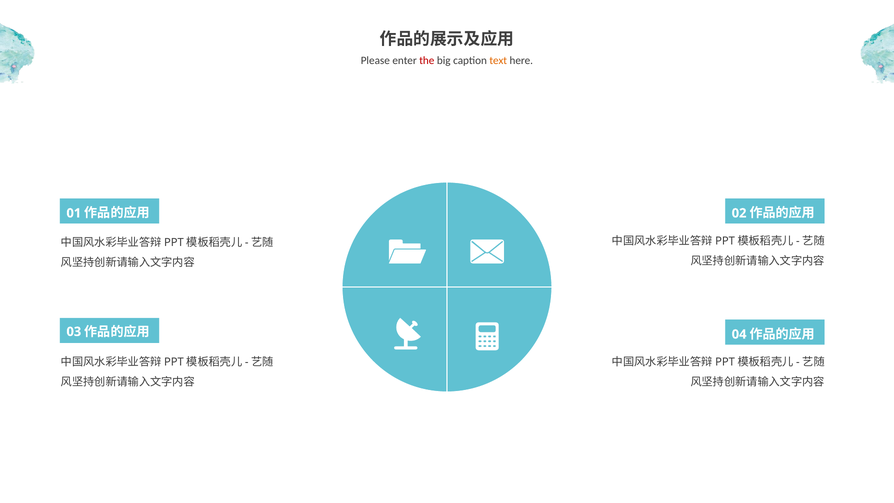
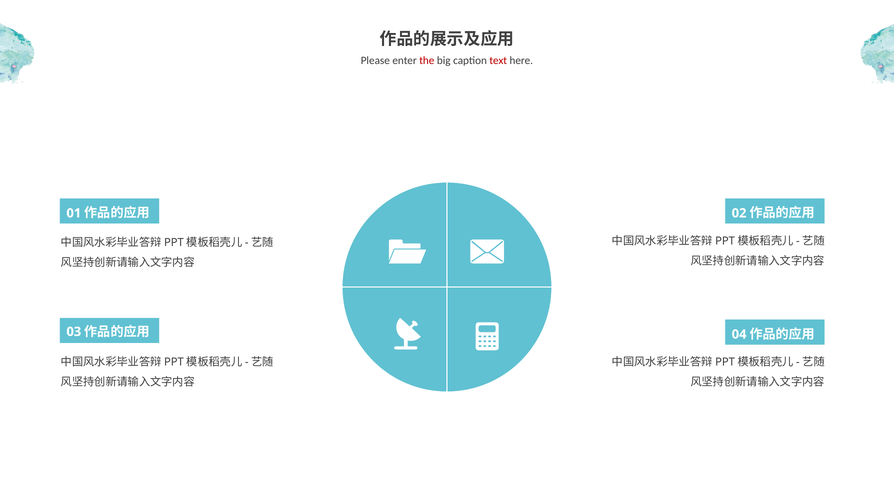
text colour: orange -> red (498, 60)
